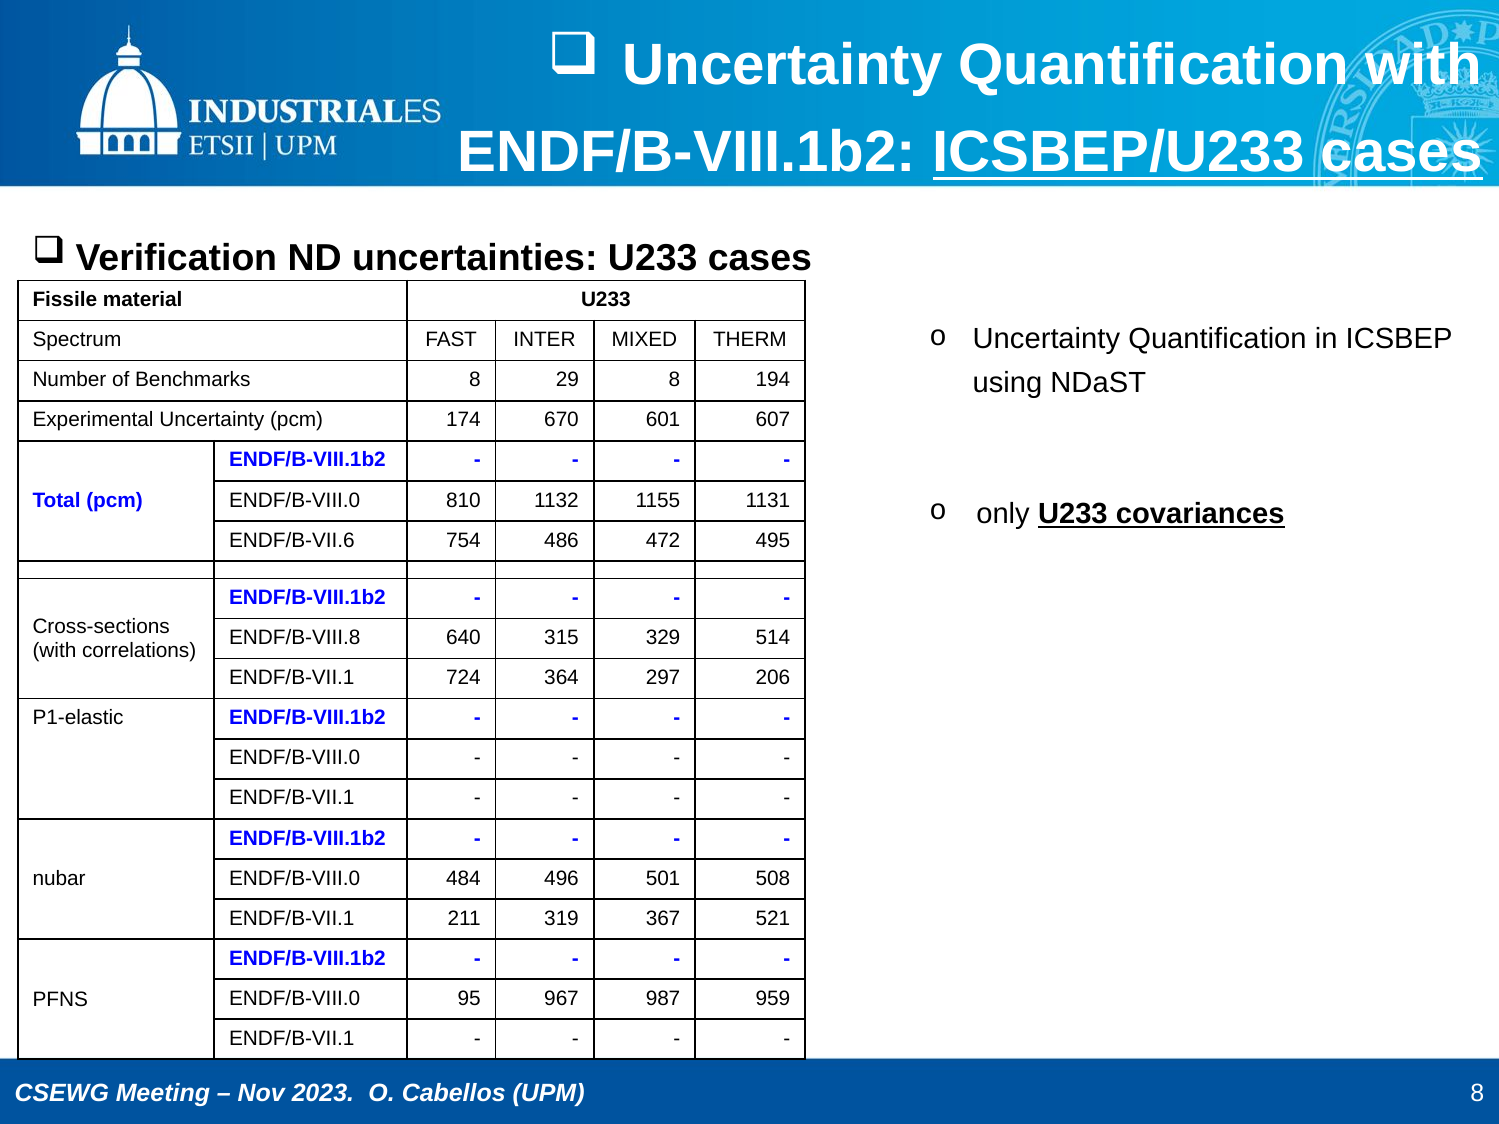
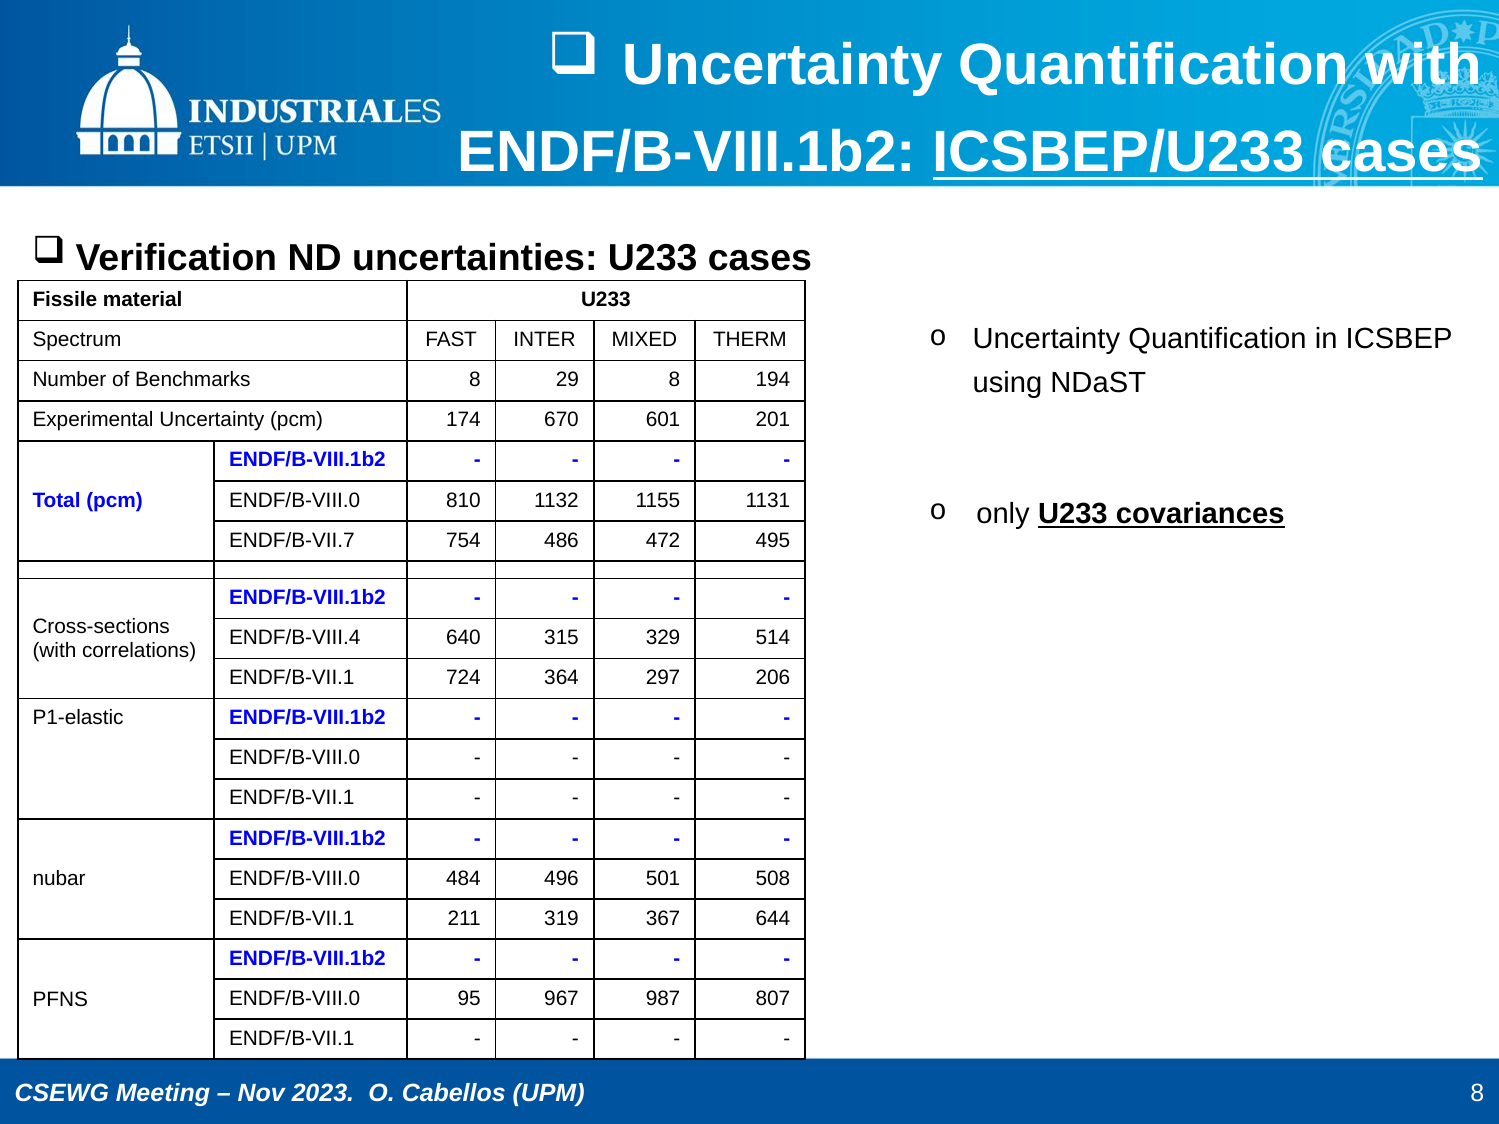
607: 607 -> 201 (773, 420)
ENDF/B-VII.6: ENDF/B-VII.6 -> ENDF/B-VII.7 (292, 540)
ENDF/B-VIII.8: ENDF/B-VIII.8 -> ENDF/B-VIII.4 (295, 638)
521: 521 -> 644 (773, 918)
959: 959 -> 807 (773, 999)
